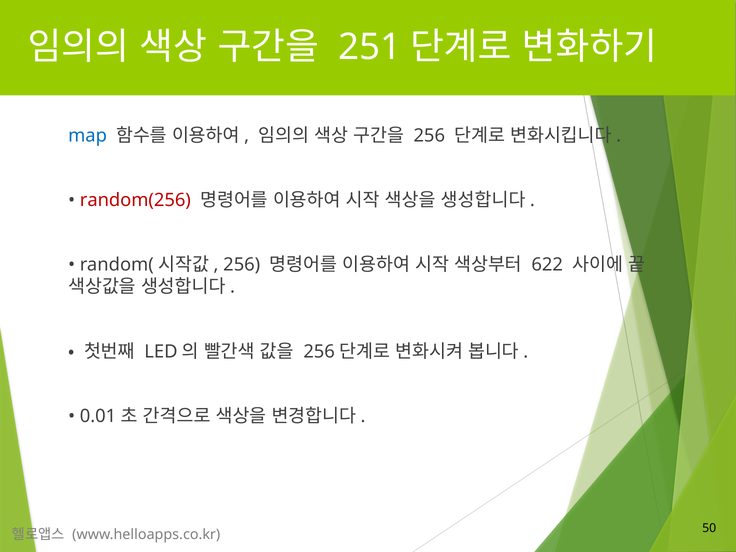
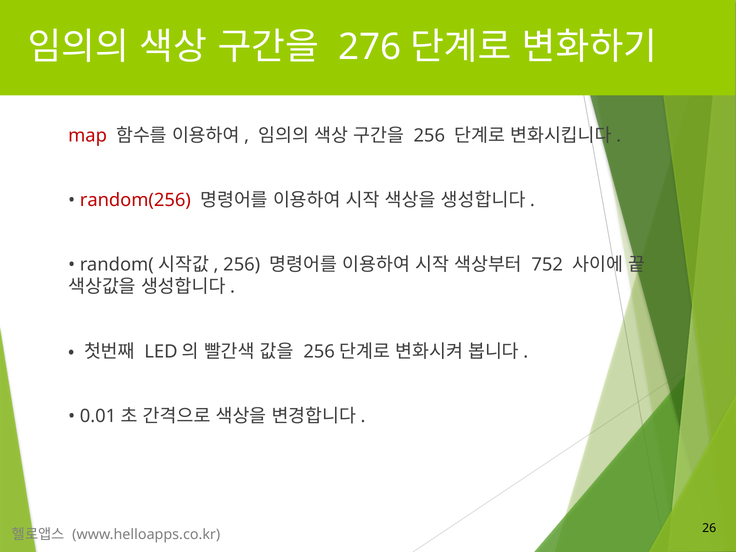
251: 251 -> 276 (370, 47)
map colour: blue -> red (88, 136)
622: 622 -> 752 (547, 265)
50: 50 -> 26 (709, 528)
